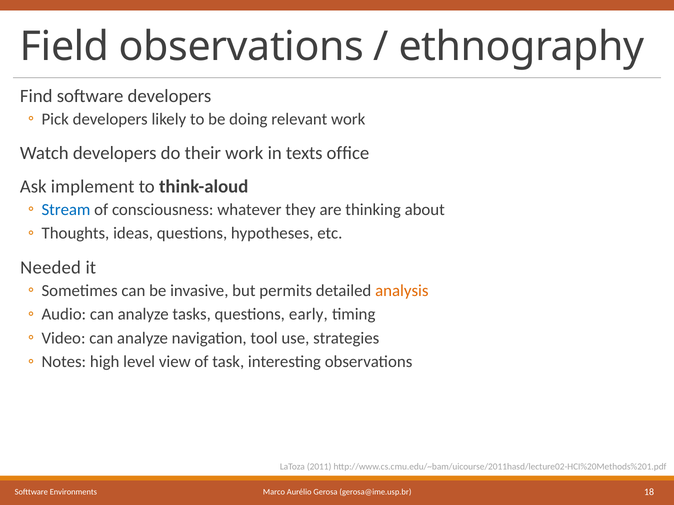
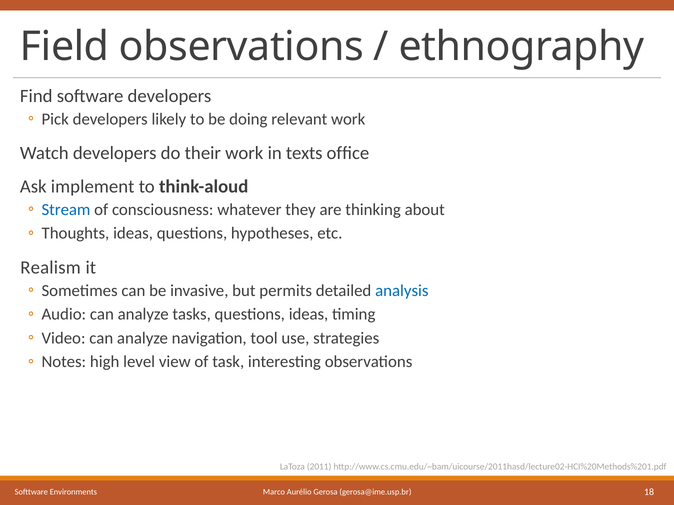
Needed: Needed -> Realism (51, 268)
analysis colour: orange -> blue (402, 291)
questions early: early -> ideas (309, 315)
